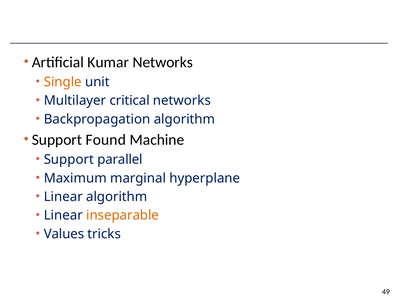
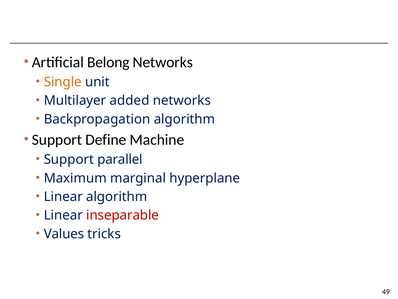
Kumar: Kumar -> Belong (108, 62)
critical: critical -> added (130, 100)
Found: Found -> Define (106, 140)
inseparable colour: orange -> red (123, 215)
